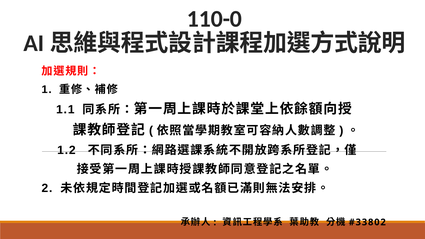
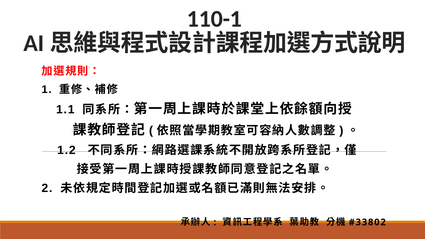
110-0: 110-0 -> 110-1 (214, 19)
